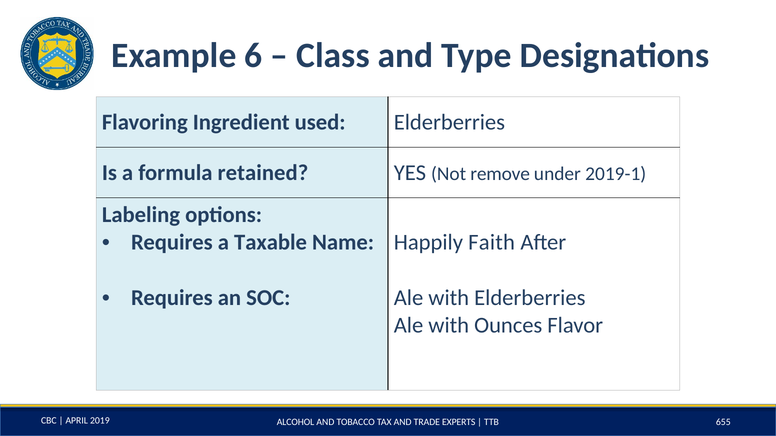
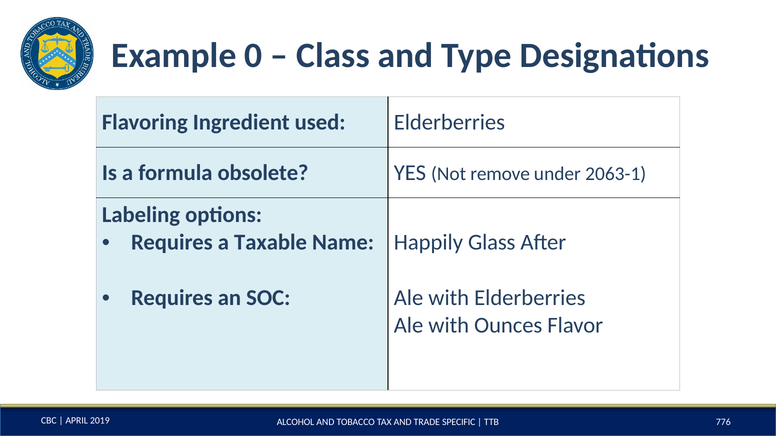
6: 6 -> 0 (253, 56)
retained: retained -> obsolete (263, 173)
2019-1: 2019-1 -> 2063-1 (616, 174)
Faith: Faith -> Glass (492, 243)
EXPERTS: EXPERTS -> SPECIFIC (459, 423)
655: 655 -> 776 (723, 423)
